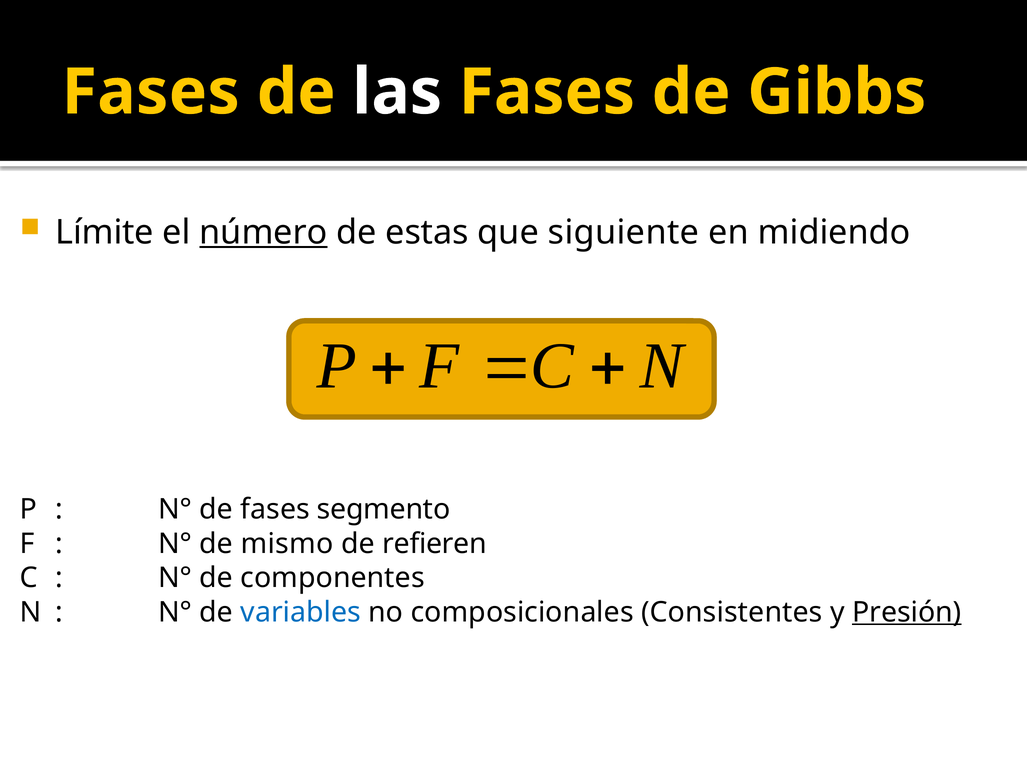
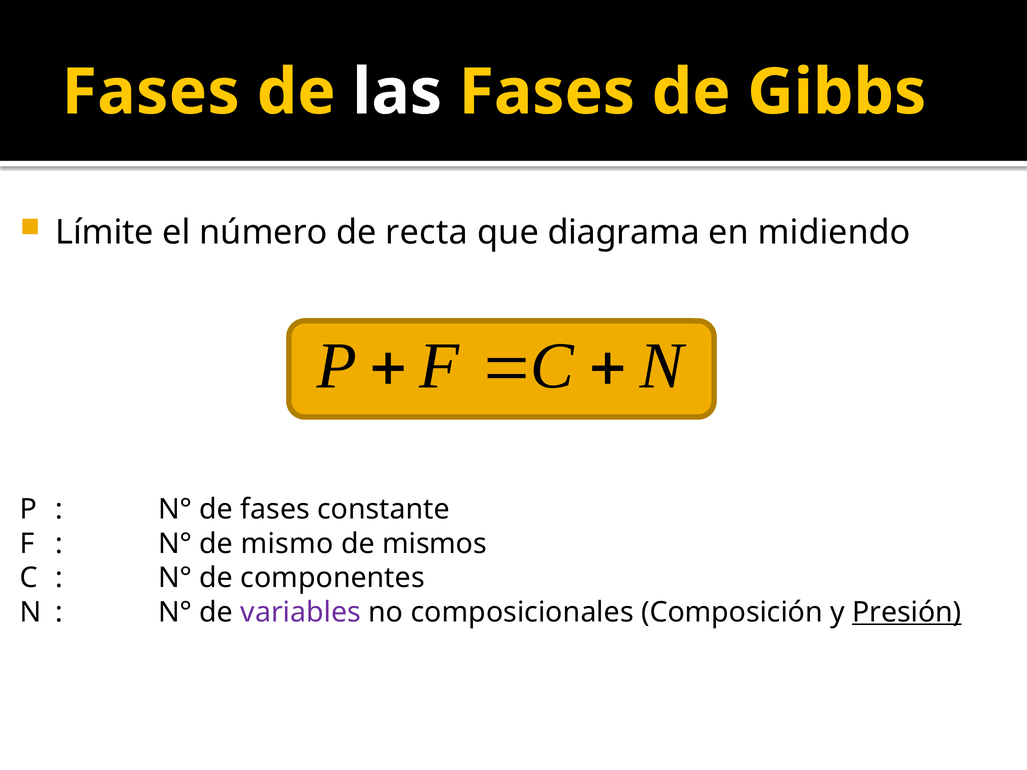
número underline: present -> none (263, 233)
estas: estas -> recta (427, 233)
siguiente: siguiente -> diagrama (624, 233)
segmento: segmento -> constante (383, 510)
refieren: refieren -> mismos (435, 544)
variables colour: blue -> purple (301, 612)
Consistentes: Consistentes -> Composición (732, 612)
